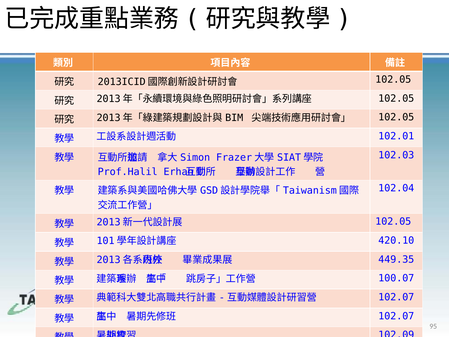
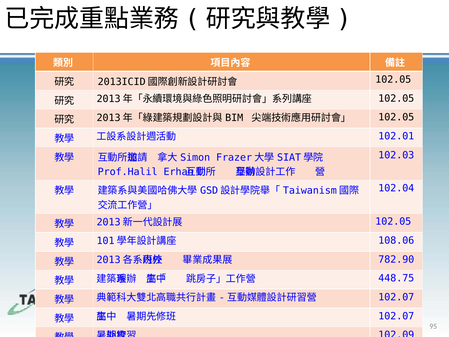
420.10: 420.10 -> 108.06 (396, 240)
449.35: 449.35 -> 782.90 (396, 259)
100.07: 100.07 -> 448.75 (396, 278)
